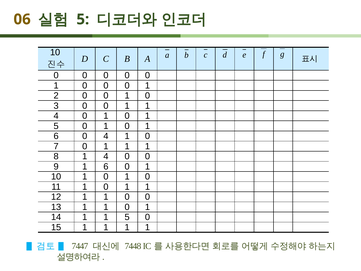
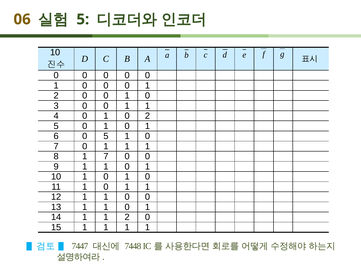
1: 1 -> 2 (147, 116)
0 4: 4 -> 5 (106, 136)
8 1 4: 4 -> 7 (106, 156)
9 1 6: 6 -> 1 (106, 166)
1 1 5: 5 -> 2 (127, 217)
